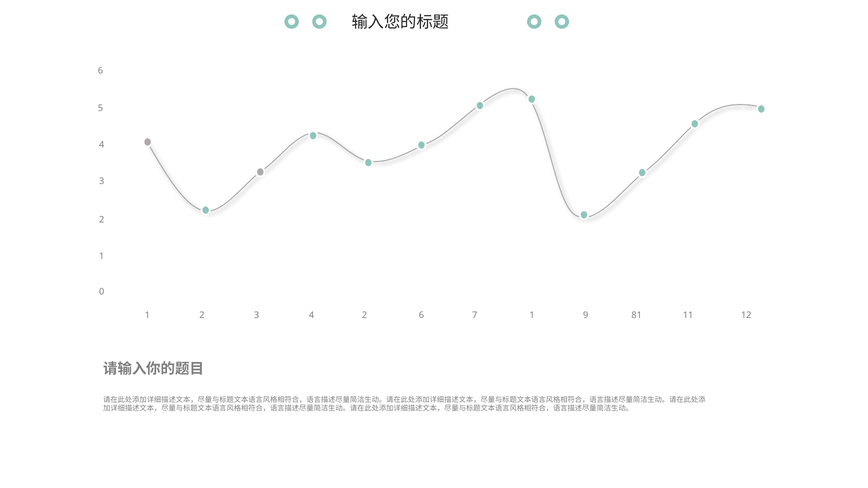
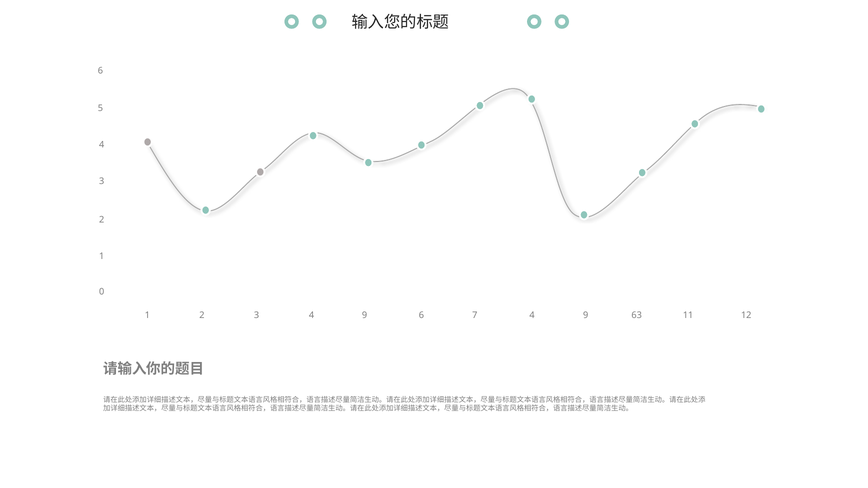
3 4 2: 2 -> 9 (365, 316)
7 1: 1 -> 4 (532, 316)
81: 81 -> 63 (637, 316)
